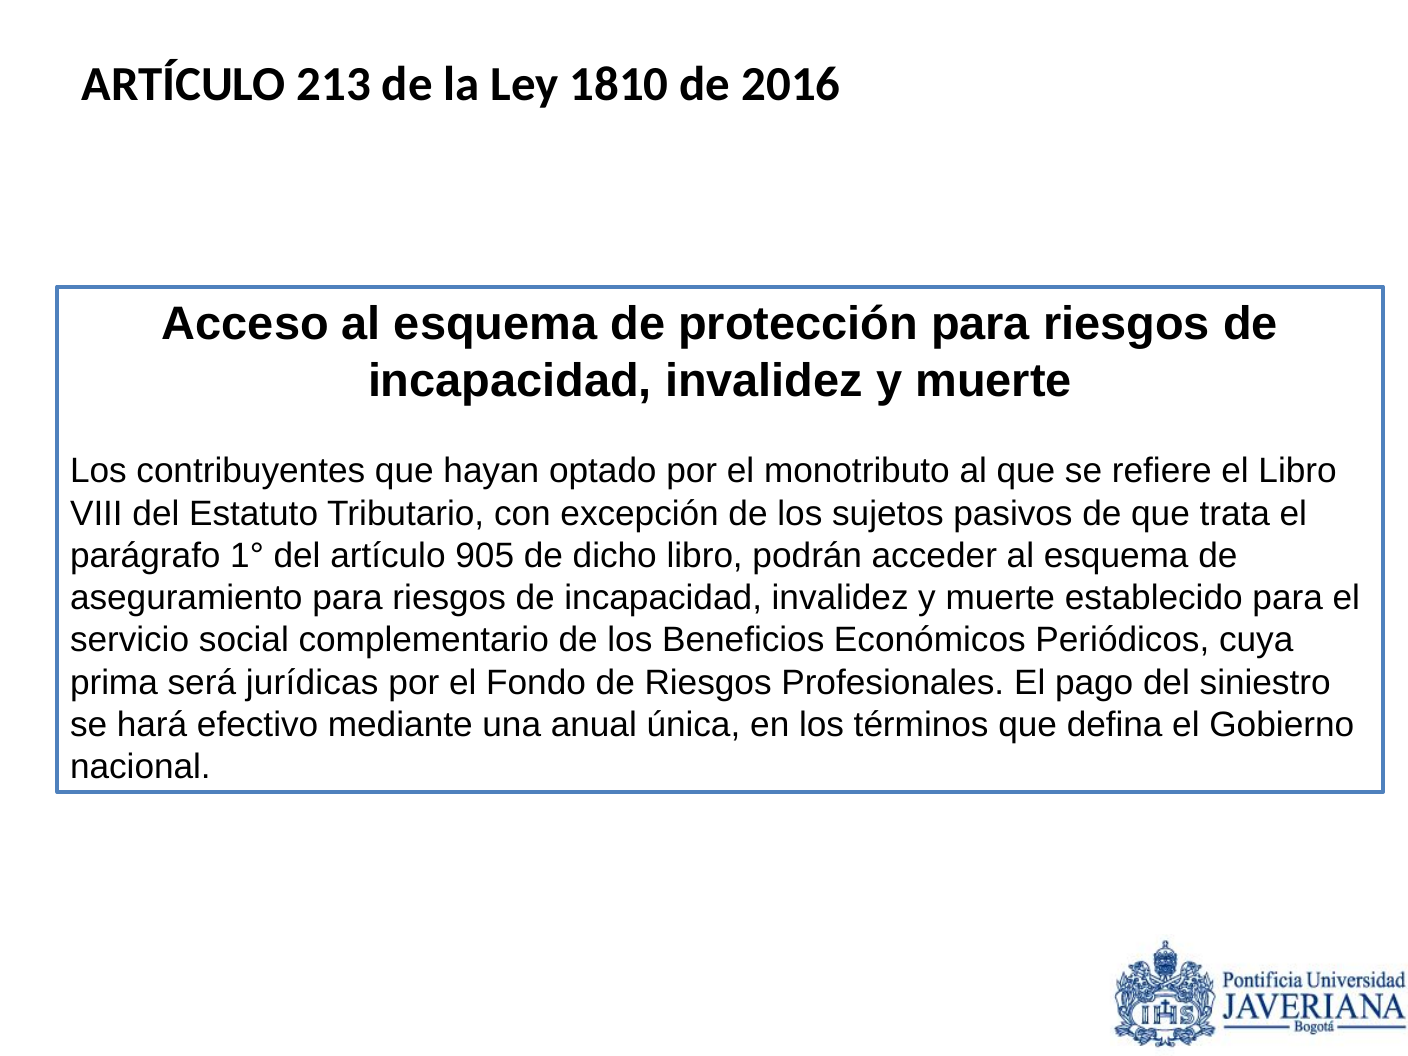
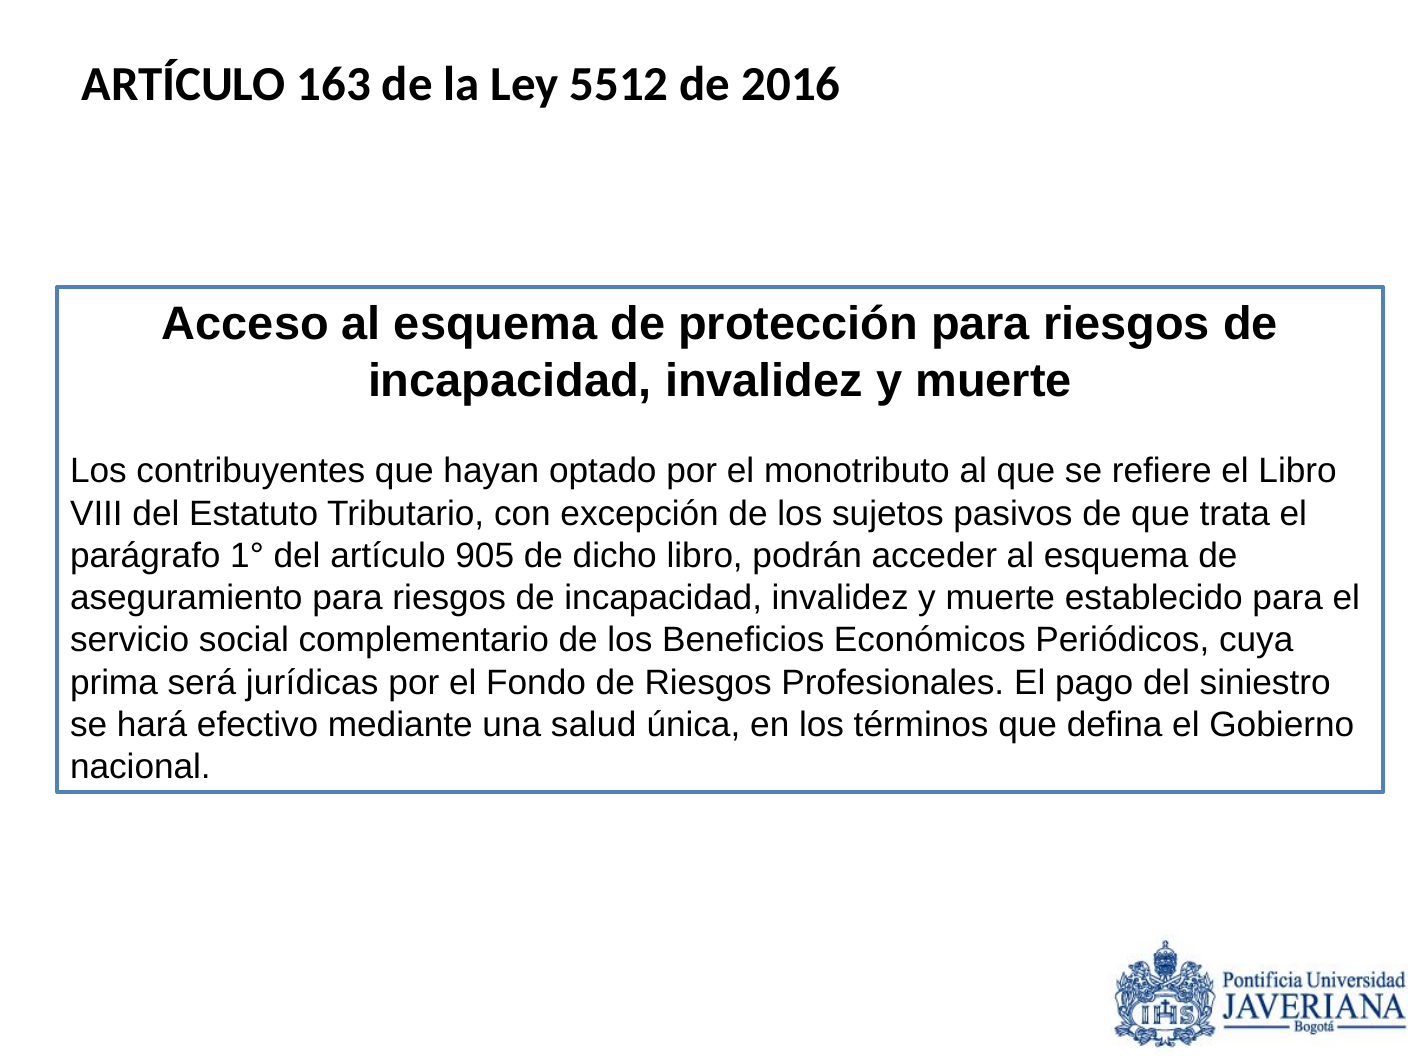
213: 213 -> 163 (334, 84)
1810: 1810 -> 5512 (619, 84)
anual: anual -> salud (594, 725)
